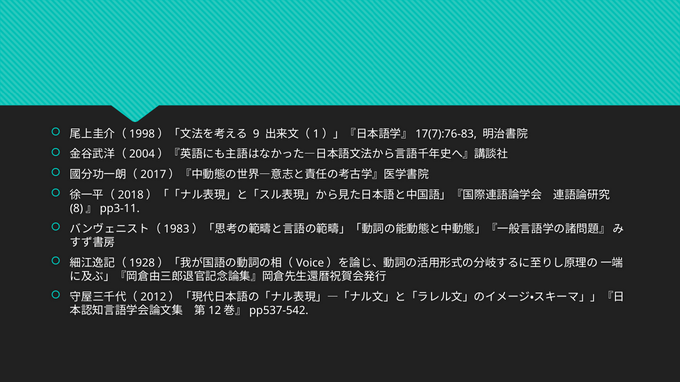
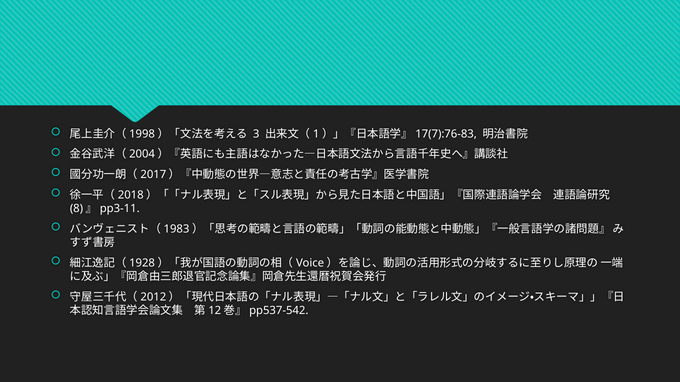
9: 9 -> 3 (256, 134)
